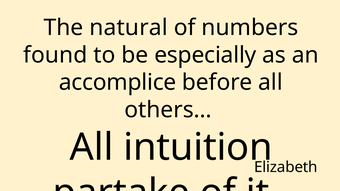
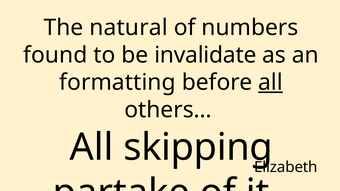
especially: especially -> invalidate (205, 55)
accomplice: accomplice -> formatting (117, 83)
all underline: none -> present (270, 83)
intuition: intuition -> skipping (198, 148)
